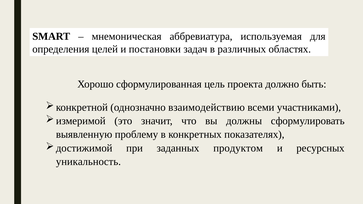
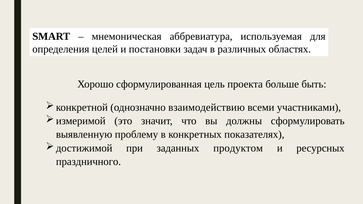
должно: должно -> больше (282, 84)
уникальность: уникальность -> праздничного (88, 162)
